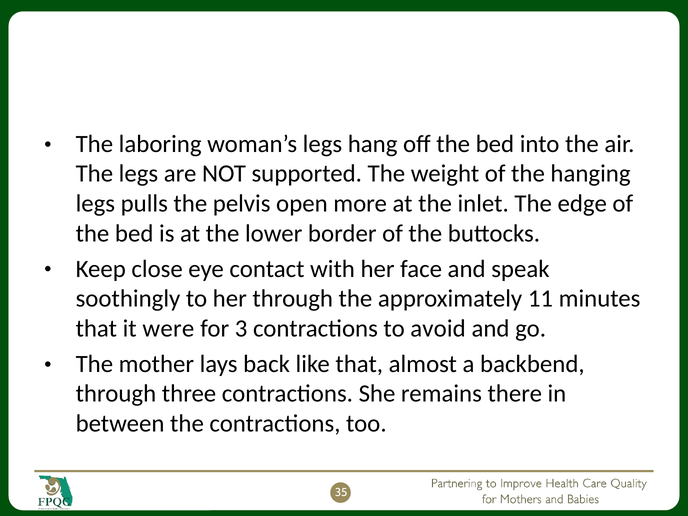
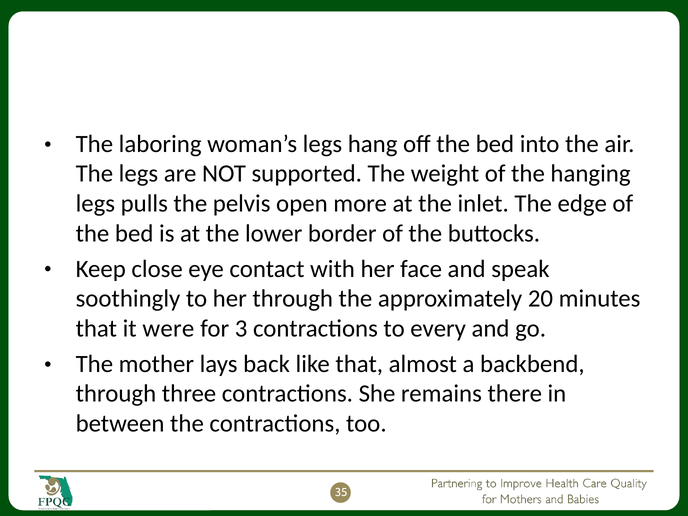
11: 11 -> 20 (540, 299)
avoid: avoid -> every (438, 328)
